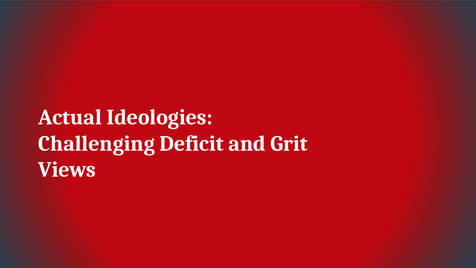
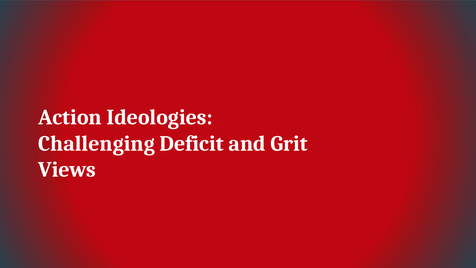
Actual: Actual -> Action (70, 117)
